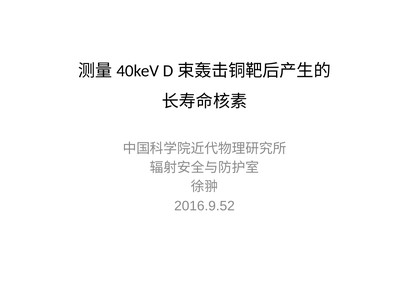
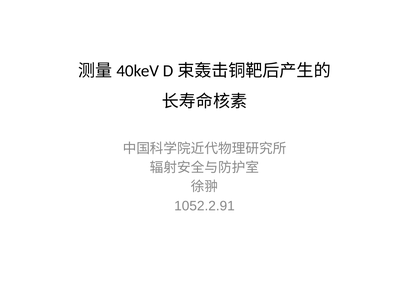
2016.9.52: 2016.9.52 -> 1052.2.91 (205, 206)
